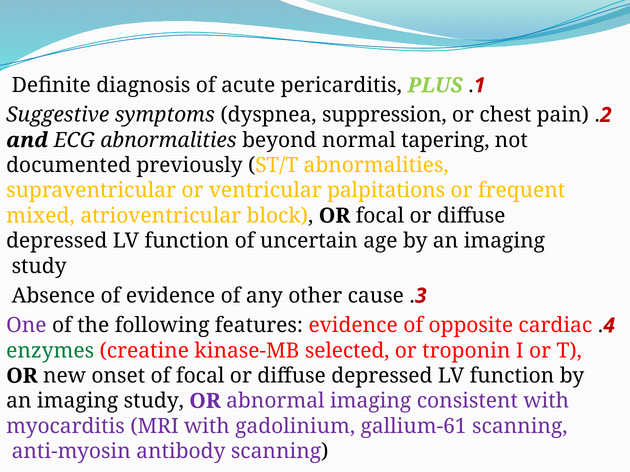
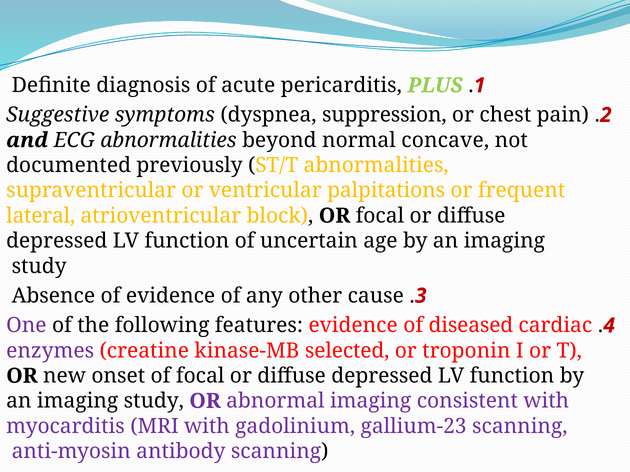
tapering: tapering -> concave (445, 140)
mixed: mixed -> lateral (41, 216)
opposite: opposite -> diseased (471, 326)
enzymes colour: green -> purple (50, 351)
gallium-61: gallium-61 -> gallium-23 (414, 427)
